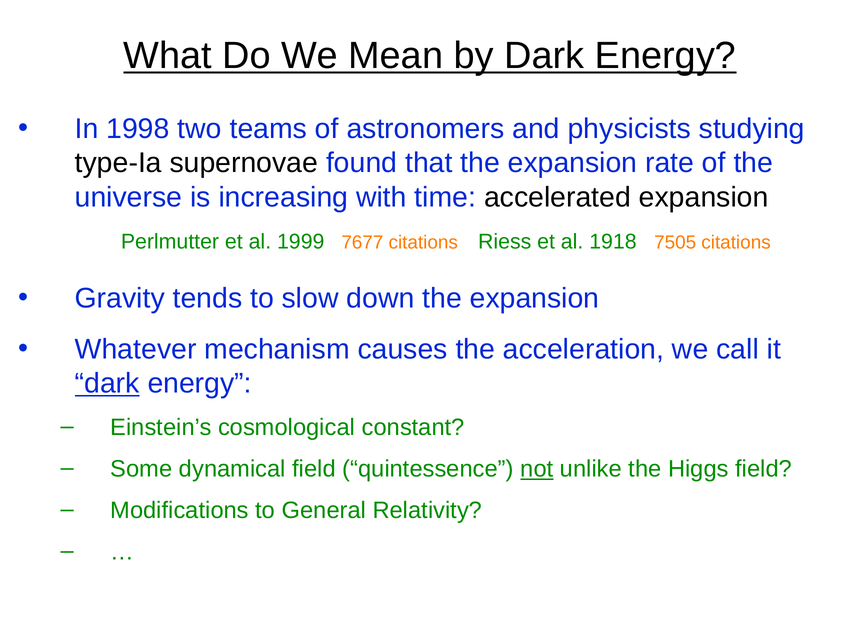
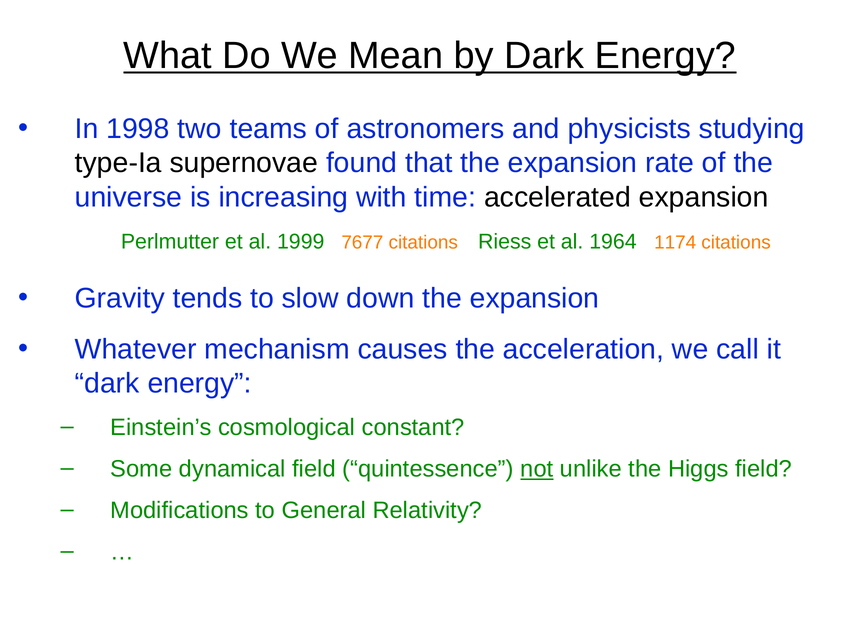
1918: 1918 -> 1964 (613, 242)
7505: 7505 -> 1174 (675, 243)
dark underline: present -> none (107, 383)
